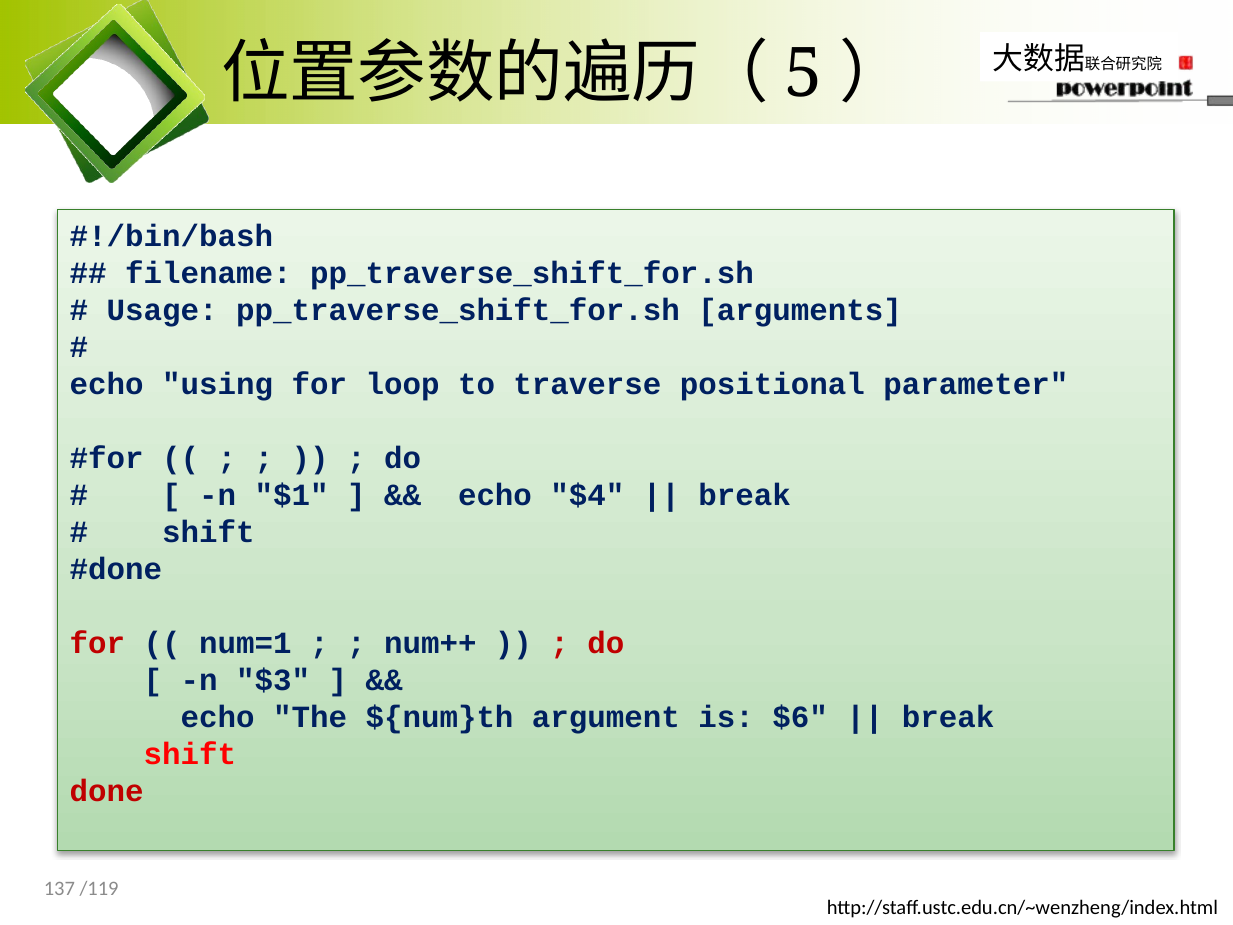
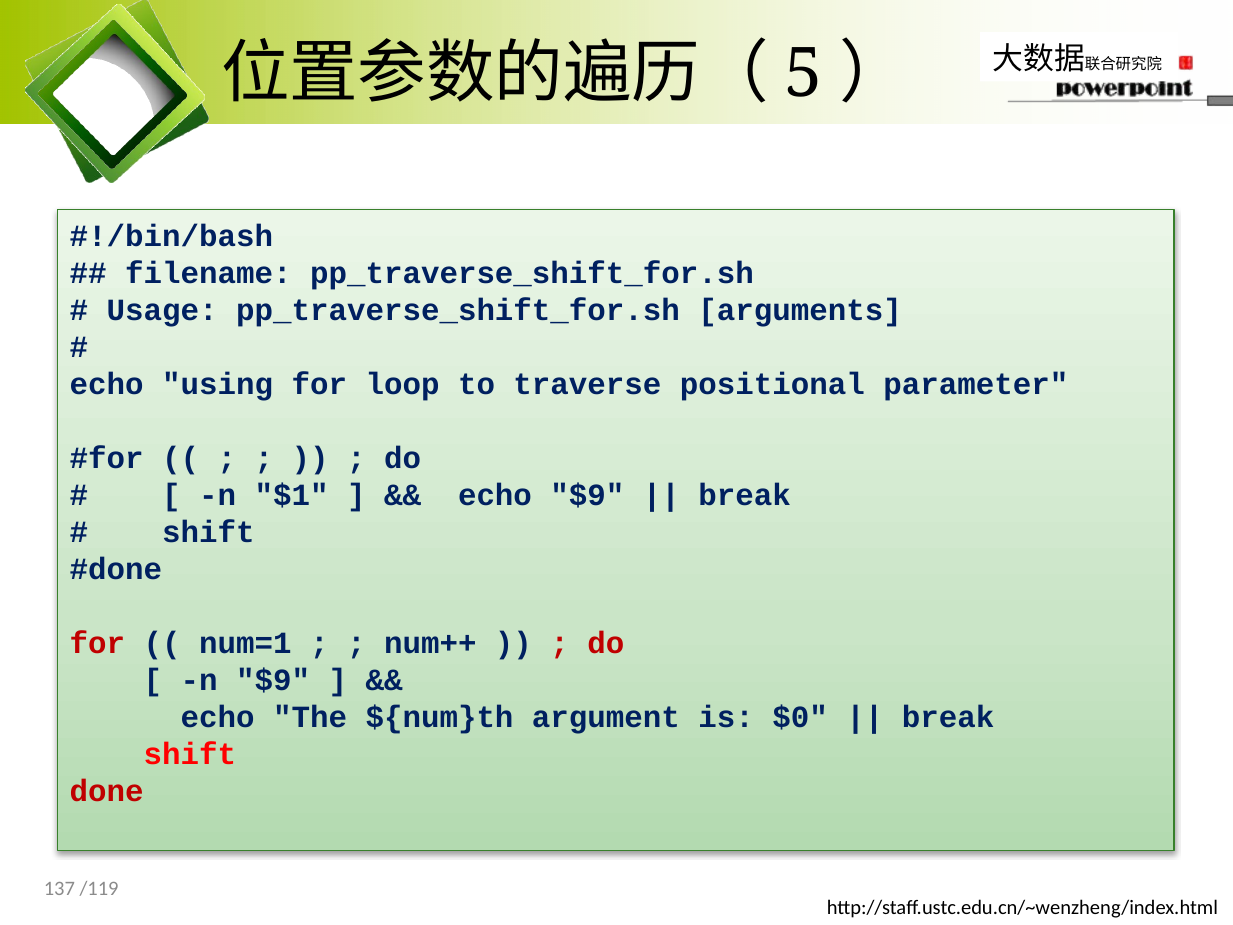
echo $4: $4 -> $9 (587, 495)
n $3: $3 -> $9 (273, 680)
$6: $6 -> $0 (800, 717)
